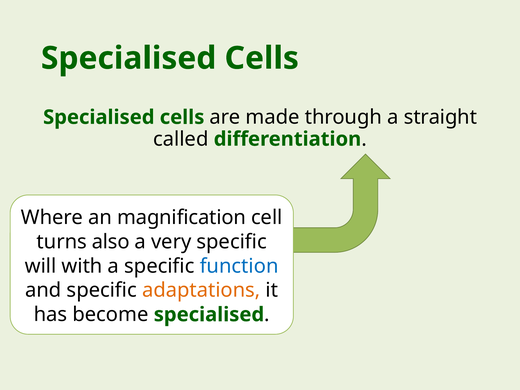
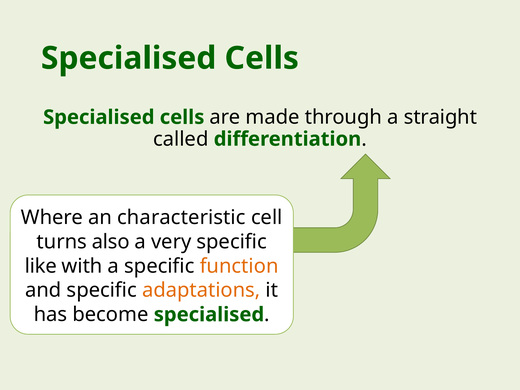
magnification: magnification -> characteristic (181, 217)
will: will -> like (41, 266)
function colour: blue -> orange (239, 266)
